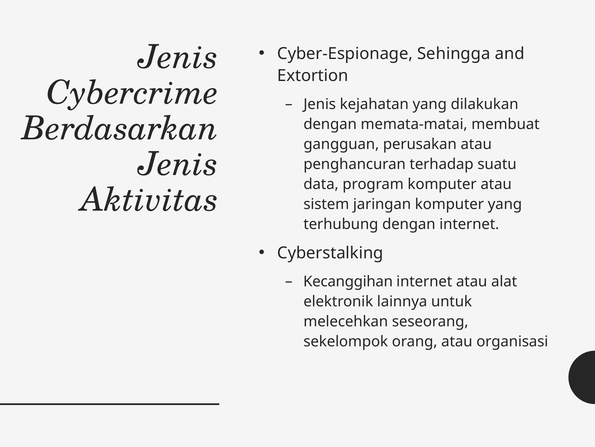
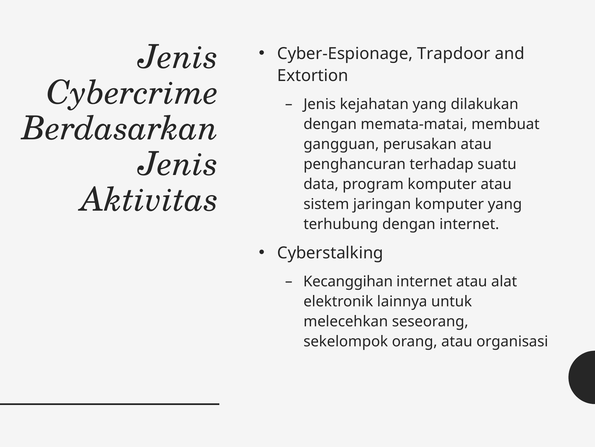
Sehingga: Sehingga -> Trapdoor (454, 53)
